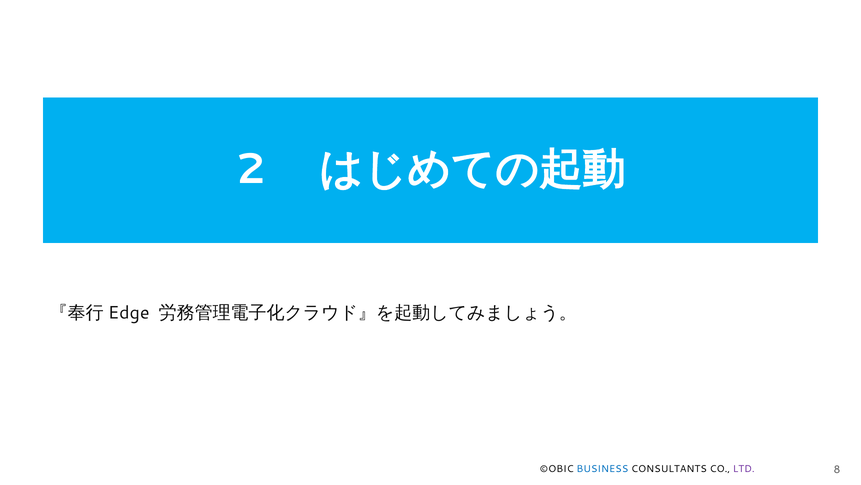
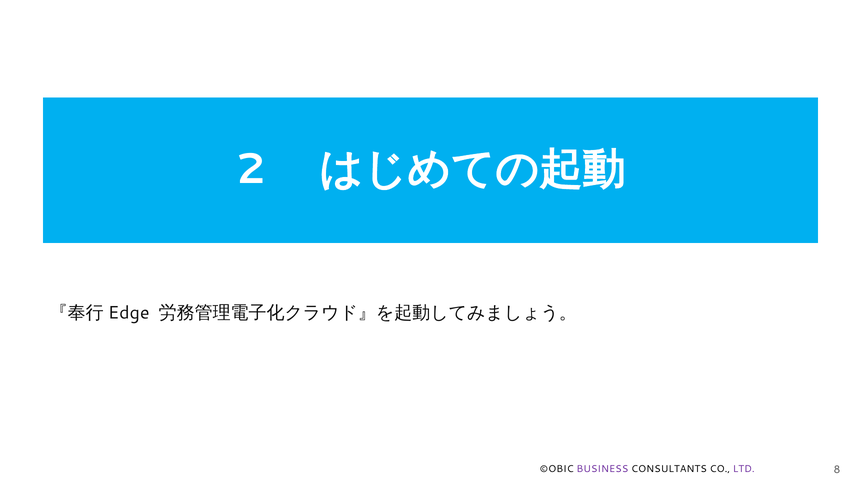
BUSINESS colour: blue -> purple (602, 468)
